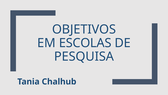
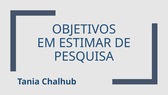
ESCOLAS: ESCOLAS -> ESTIMAR (85, 43)
